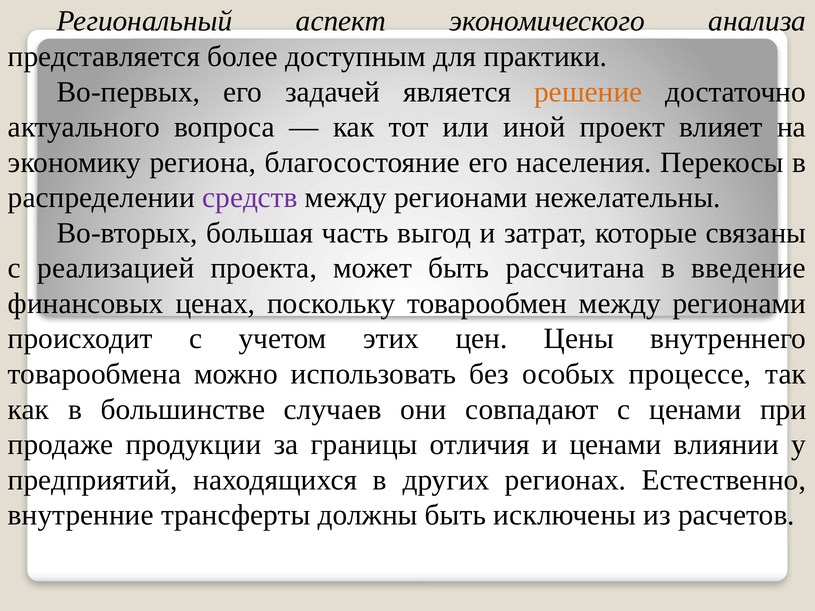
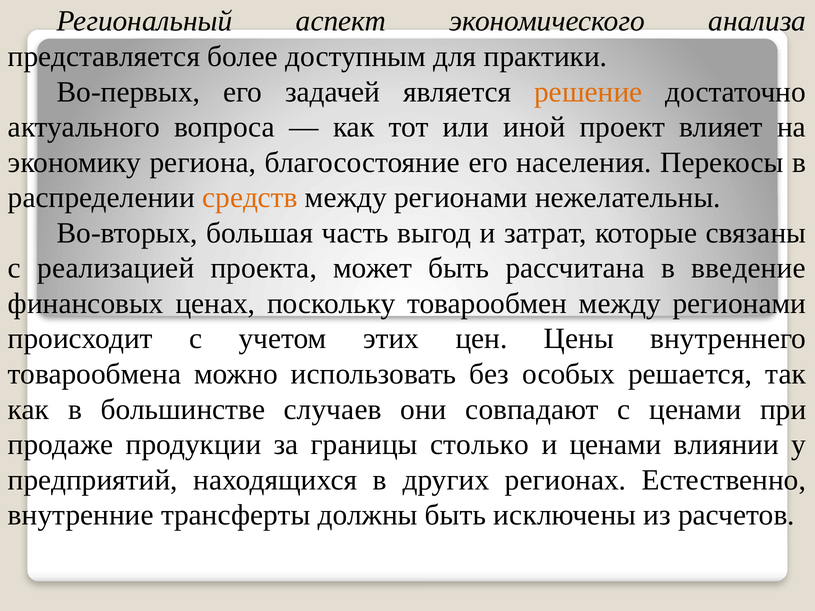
средств colour: purple -> orange (250, 198)
процессе: процессе -> решается (690, 374)
отличия: отличия -> столько (480, 445)
